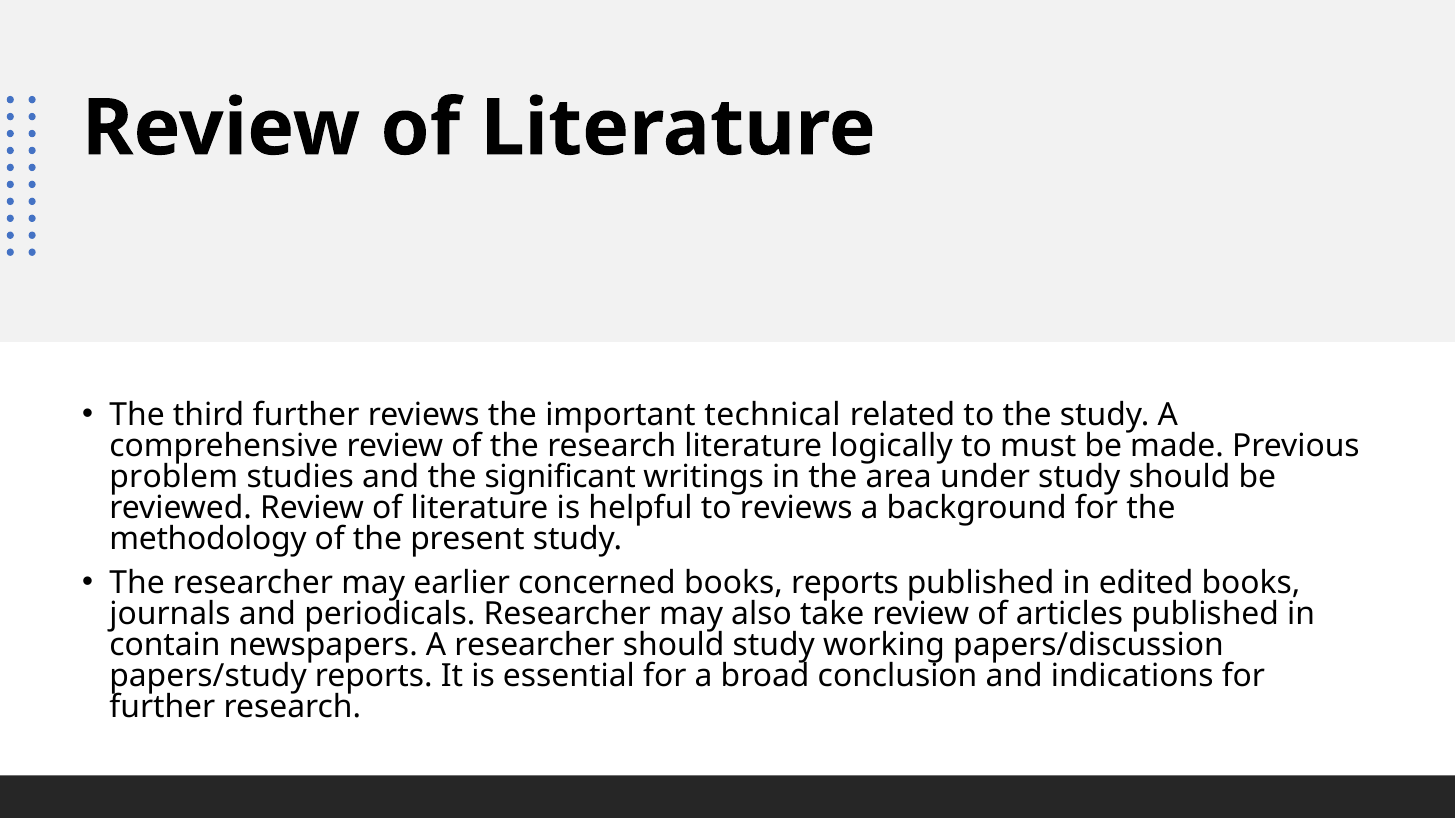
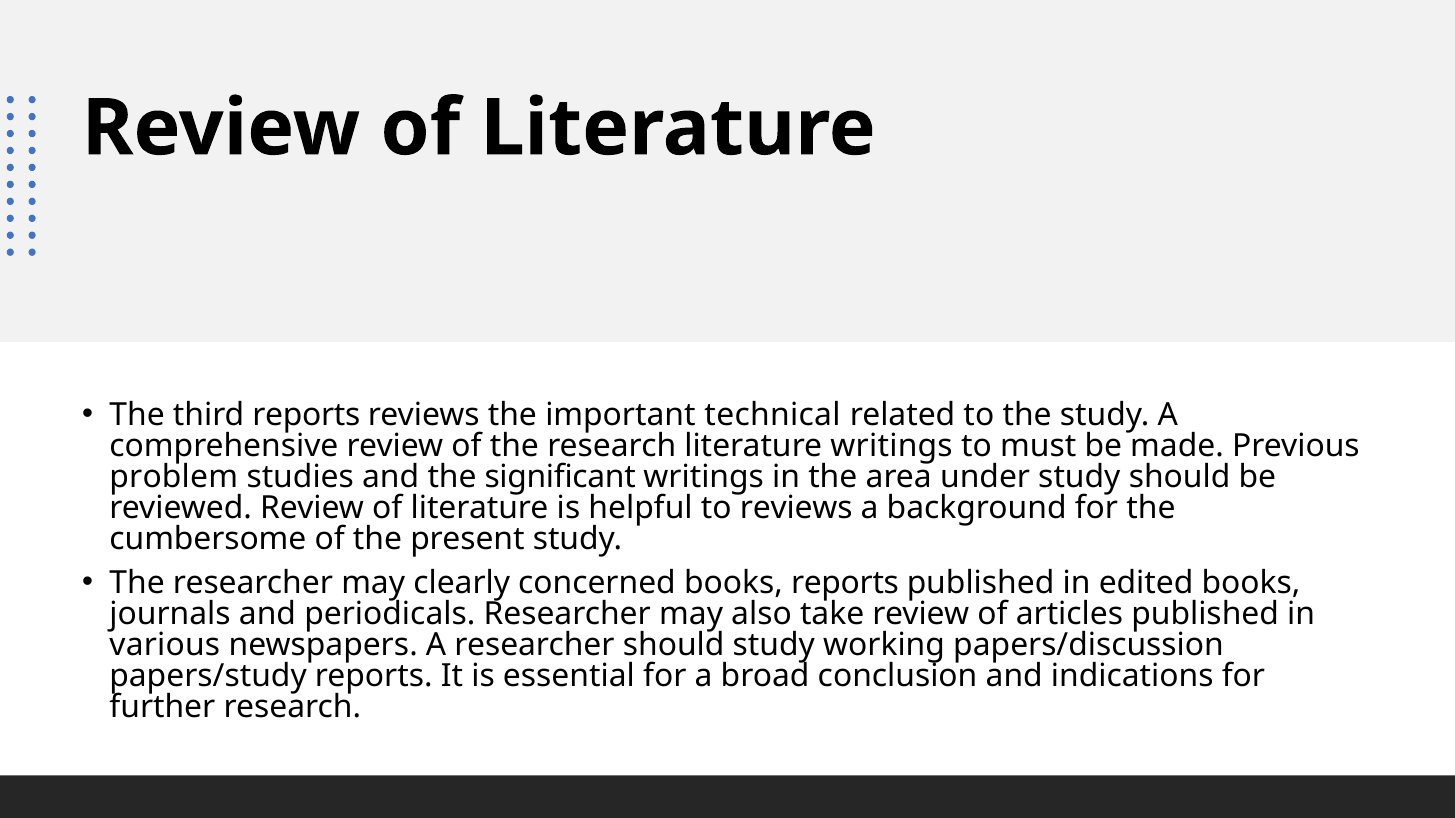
third further: further -> reports (306, 416)
literature logically: logically -> writings (892, 446)
methodology: methodology -> cumbersome (208, 539)
earlier: earlier -> clearly (462, 584)
contain: contain -> various (165, 646)
